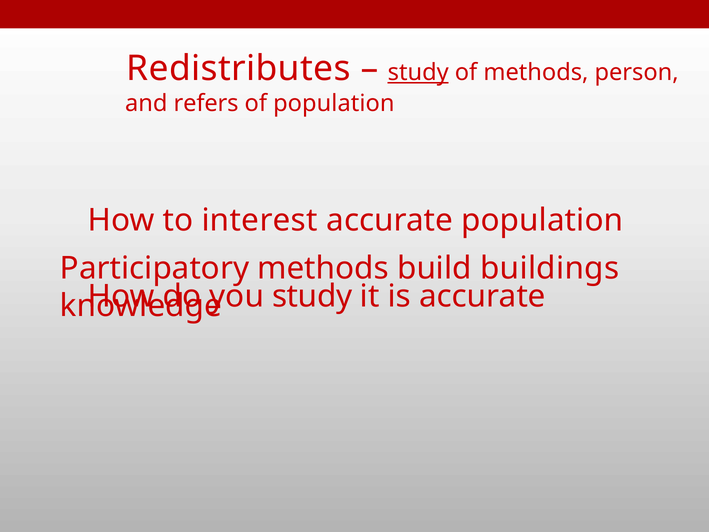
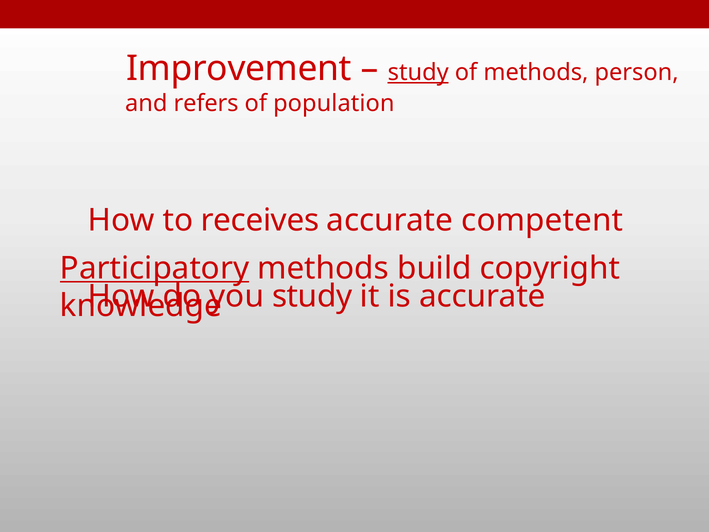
Redistributes: Redistributes -> Improvement (239, 69)
interest: interest -> receives (260, 220)
accurate population: population -> competent (542, 220)
Participatory underline: none -> present (155, 268)
buildings: buildings -> copyright (550, 268)
